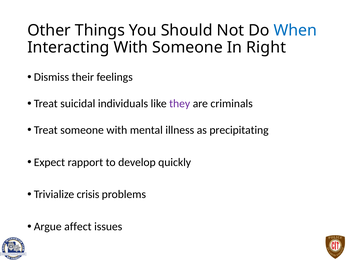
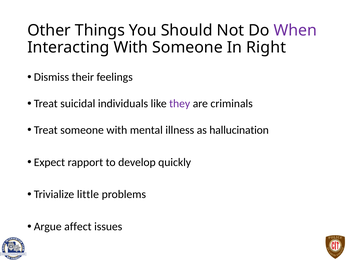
When colour: blue -> purple (295, 30)
precipitating: precipitating -> hallucination (239, 130)
crisis: crisis -> little (88, 195)
